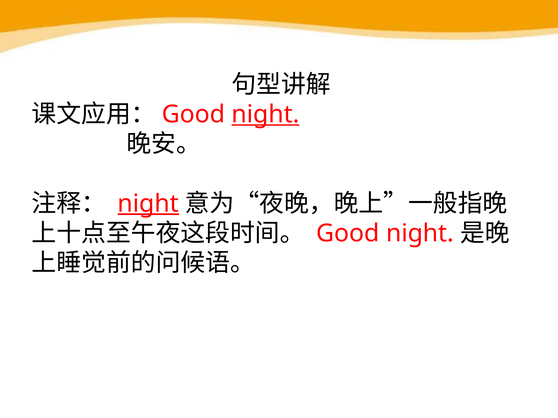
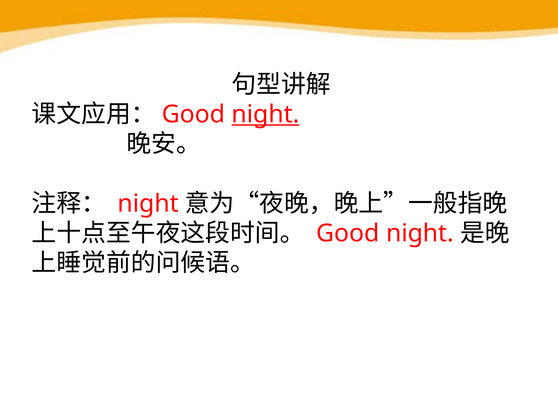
night underline: present -> none (148, 204)
